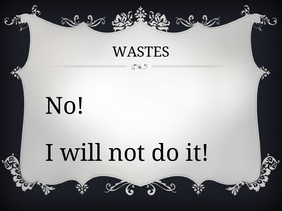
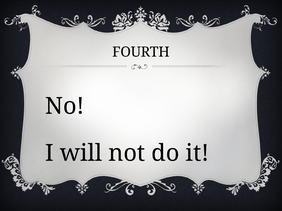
WASTES: WASTES -> FOURTH (141, 52)
